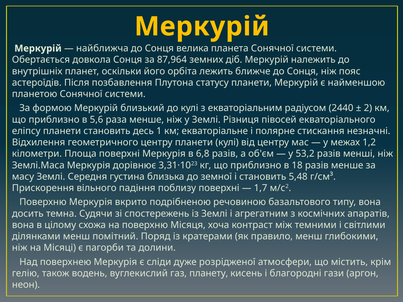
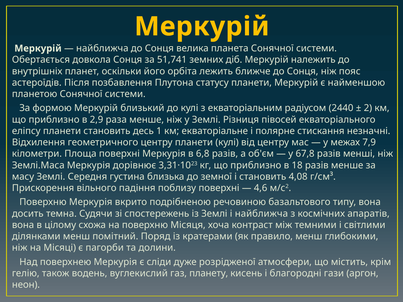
87,964: 87,964 -> 51,741 (172, 60)
5,6: 5,6 -> 2,9 (97, 120)
1,2: 1,2 -> 7,9 (369, 143)
53,2: 53,2 -> 67,8 (305, 154)
5,48: 5,48 -> 4,08 (298, 177)
1,7: 1,7 -> 4,6 (261, 188)
і агрегатним: агрегатним -> найближча (261, 214)
